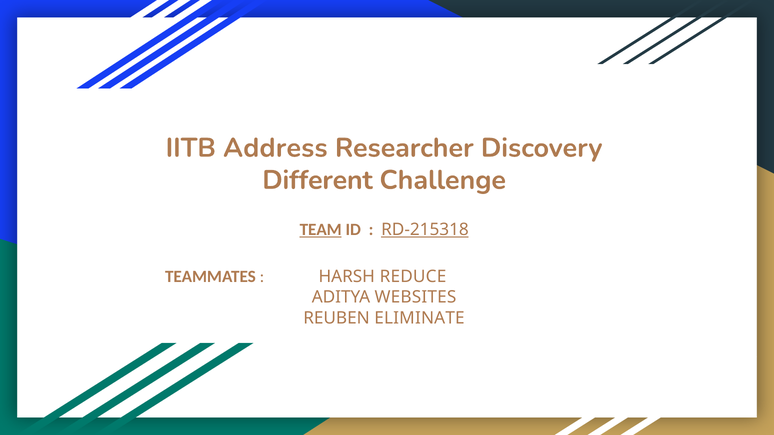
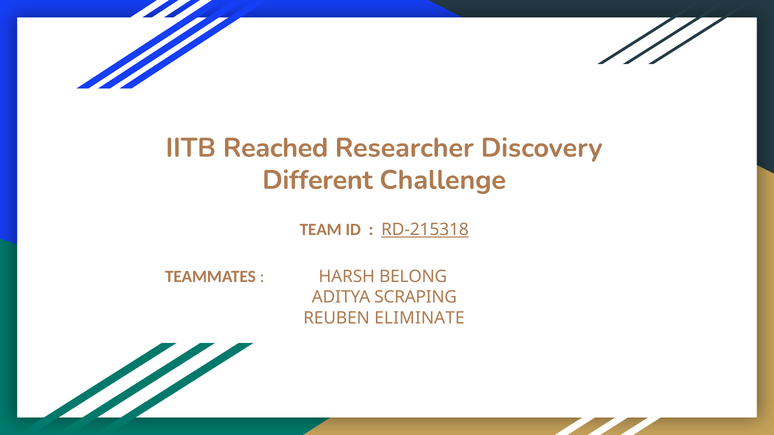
Address: Address -> Reached (276, 148)
TEAM underline: present -> none (321, 230)
REDUCE: REDUCE -> BELONG (413, 277)
WEBSITES: WEBSITES -> SCRAPING (416, 297)
